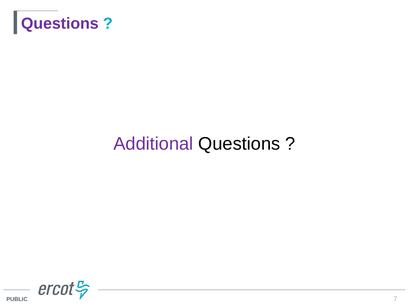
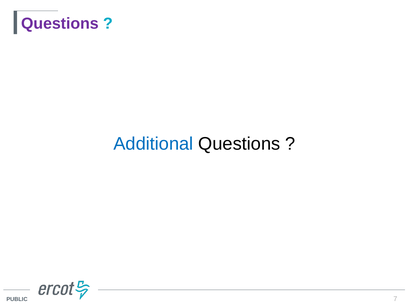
Additional colour: purple -> blue (153, 144)
